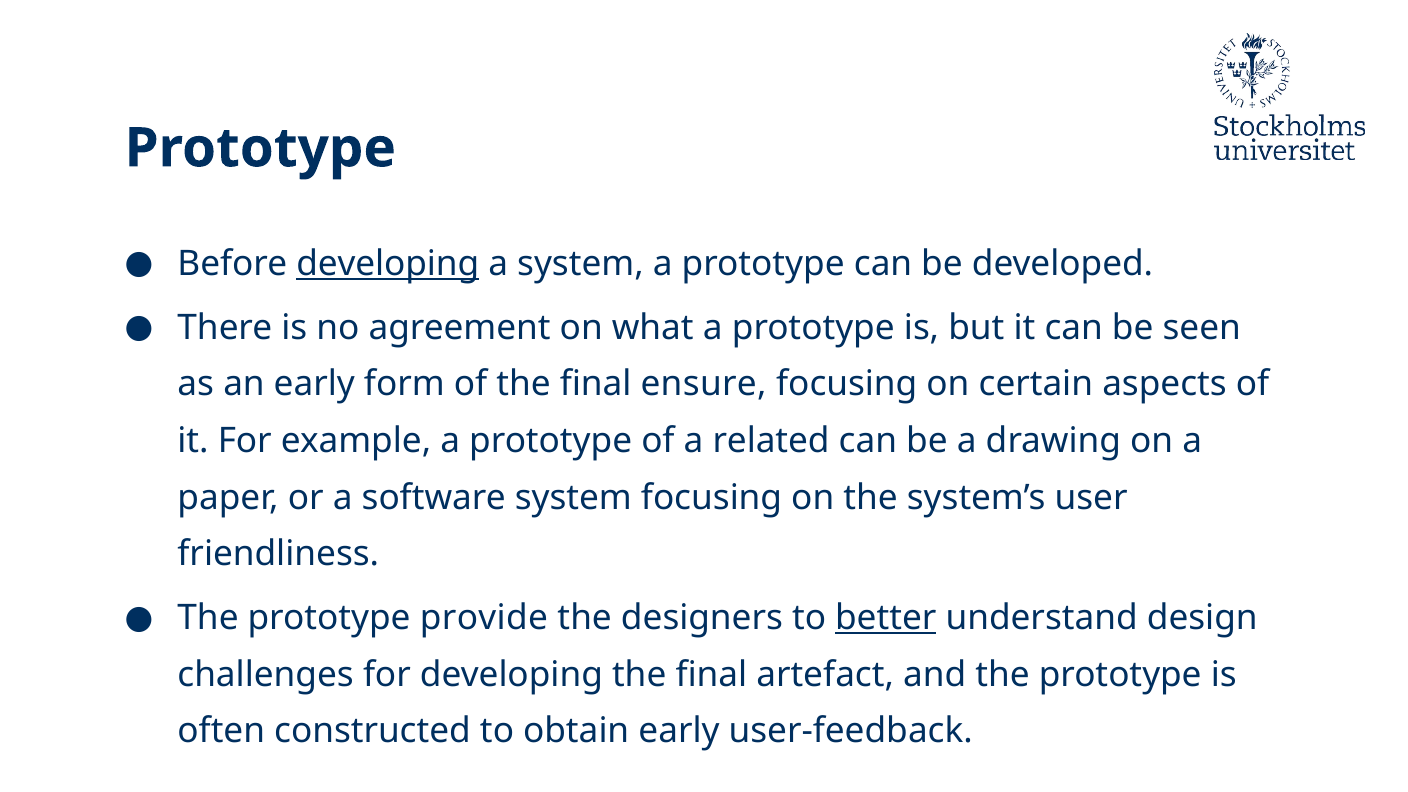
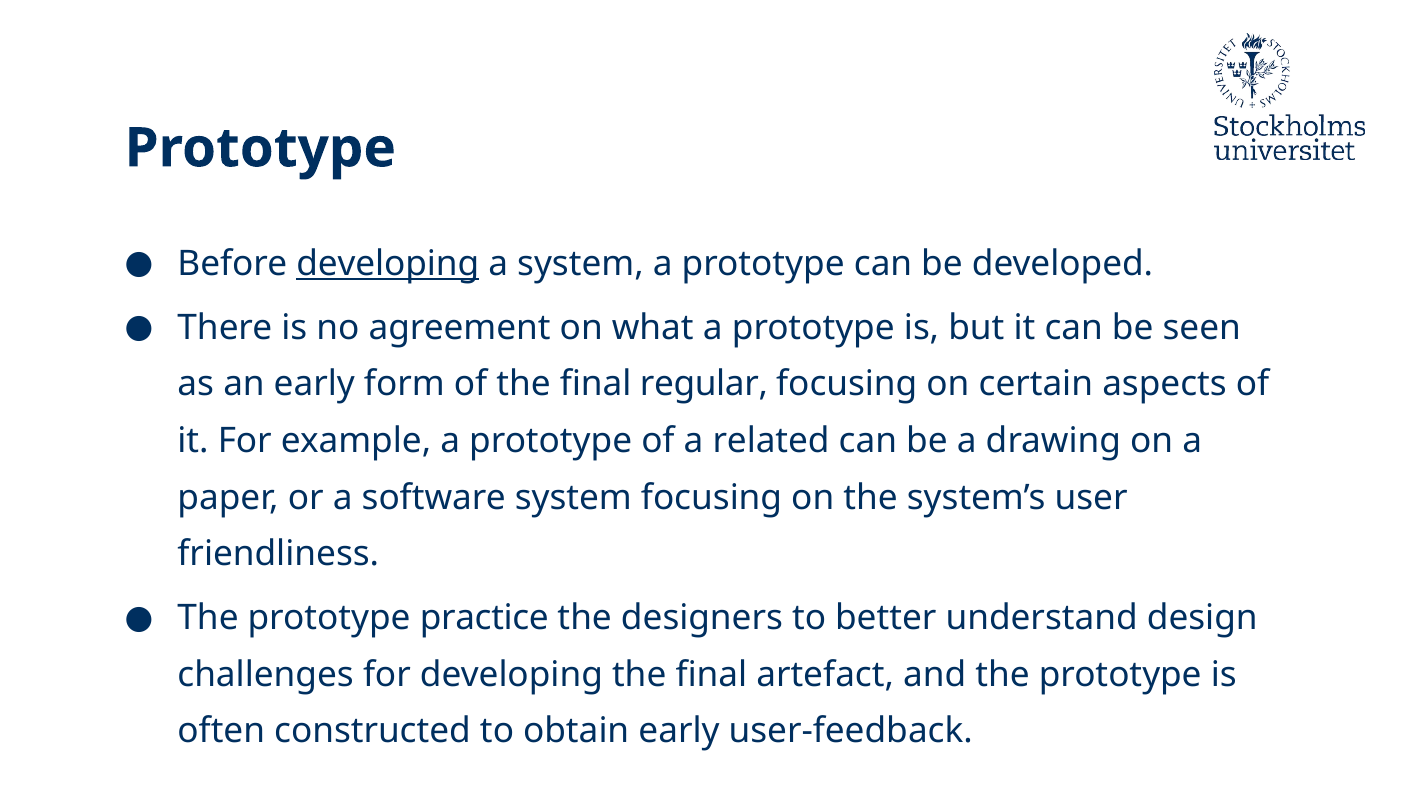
ensure: ensure -> regular (704, 384)
provide: provide -> practice (484, 618)
better underline: present -> none (886, 618)
